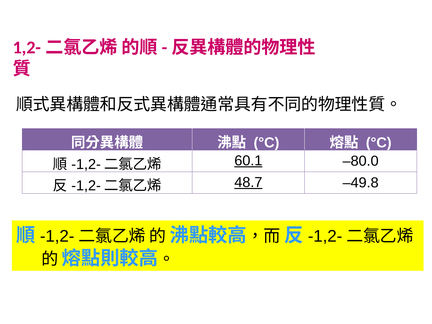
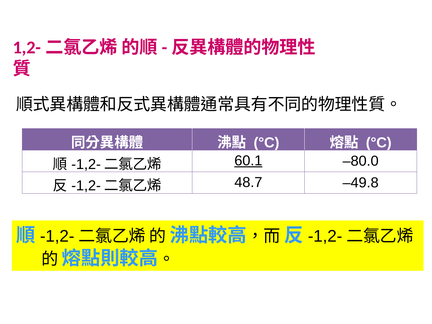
48.7 underline: present -> none (248, 182)
